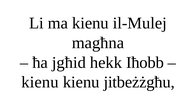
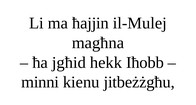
ma kienu: kienu -> ħajjin (90, 23)
kienu: kienu -> minni (40, 83)
